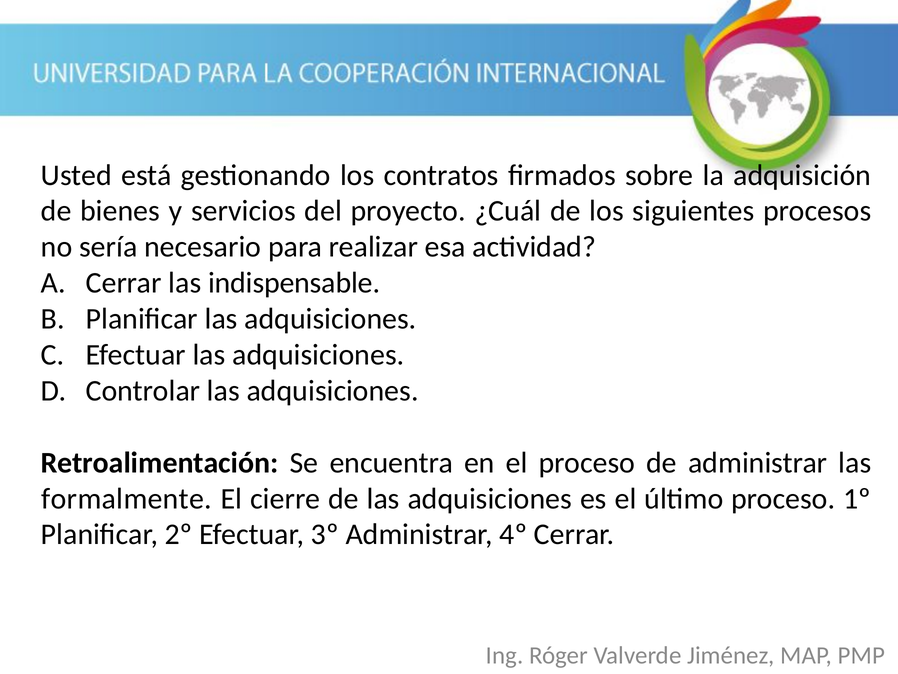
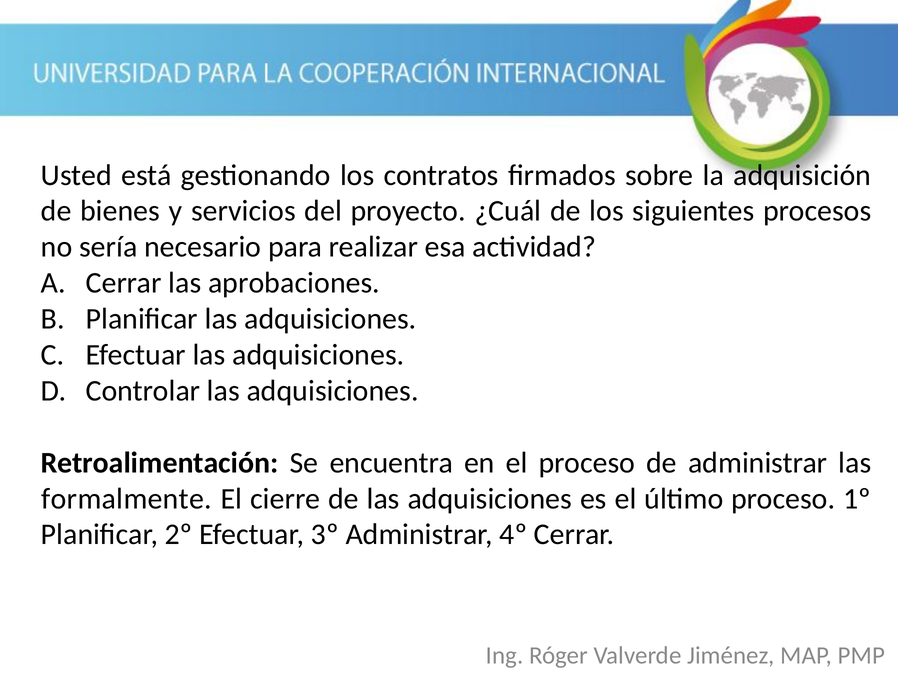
indispensable: indispensable -> aprobaciones (294, 283)
